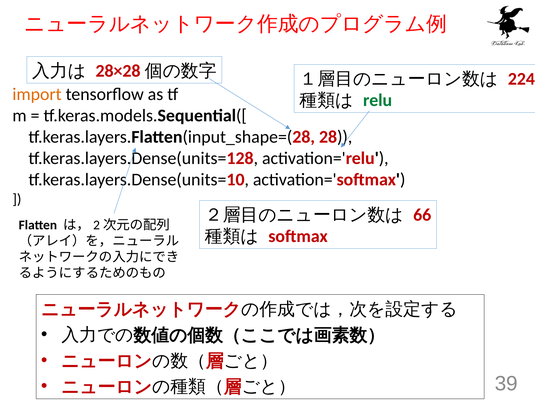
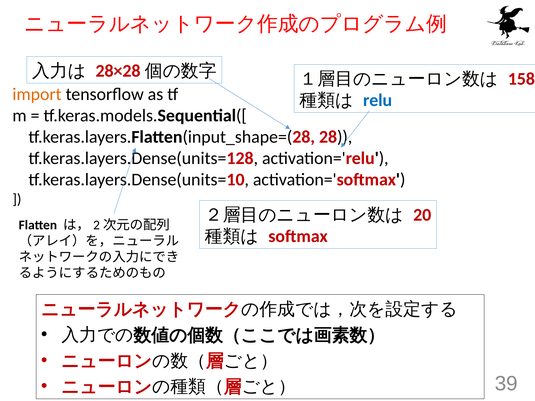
224: 224 -> 158 (521, 79)
relu colour: green -> blue (378, 100)
66: 66 -> 20 (422, 215)
